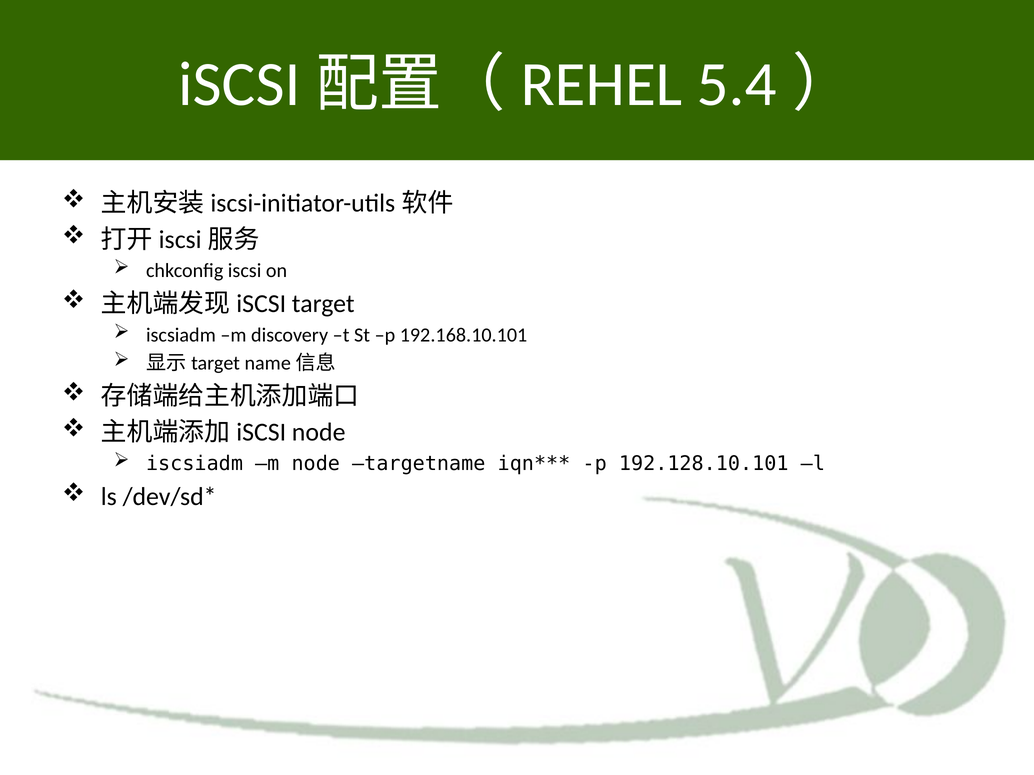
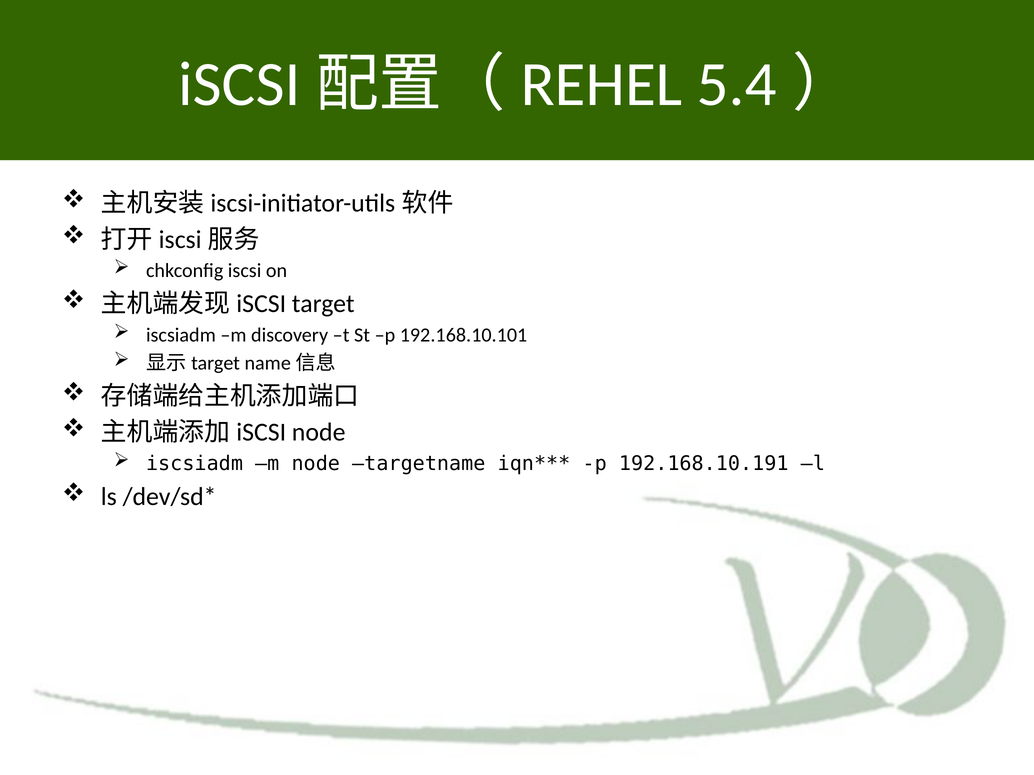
192.128.10.101: 192.128.10.101 -> 192.168.10.191 (704, 464)
